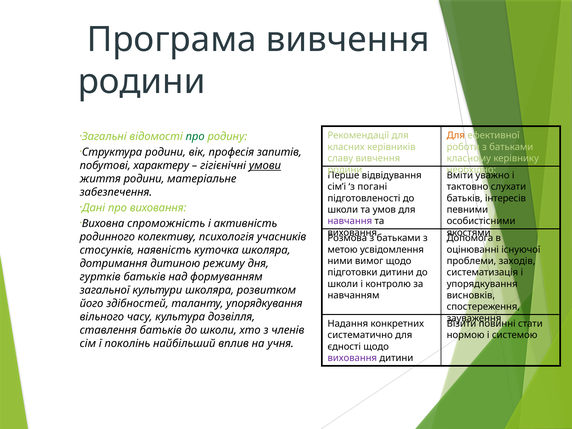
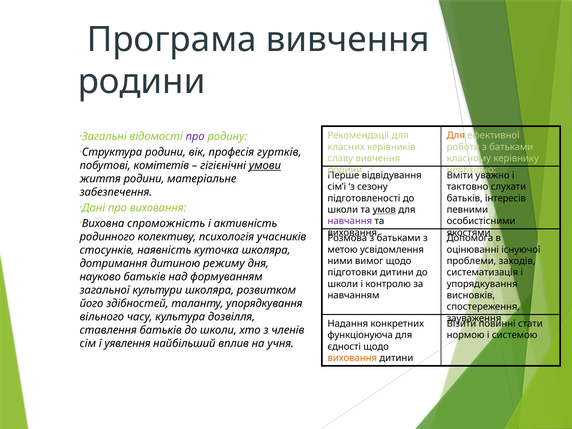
про colour: green -> purple (195, 137)
запитів: запитів -> гуртків (279, 152)
характеру: характеру -> комітетів (161, 165)
погані: погані -> сезону (372, 187)
умов underline: none -> present (384, 210)
гуртків: гуртків -> науково (100, 277)
систематично: систематично -> функціонуюча (360, 335)
поколінь: поколінь -> уявлення (127, 344)
виховання colour: purple -> orange (352, 358)
